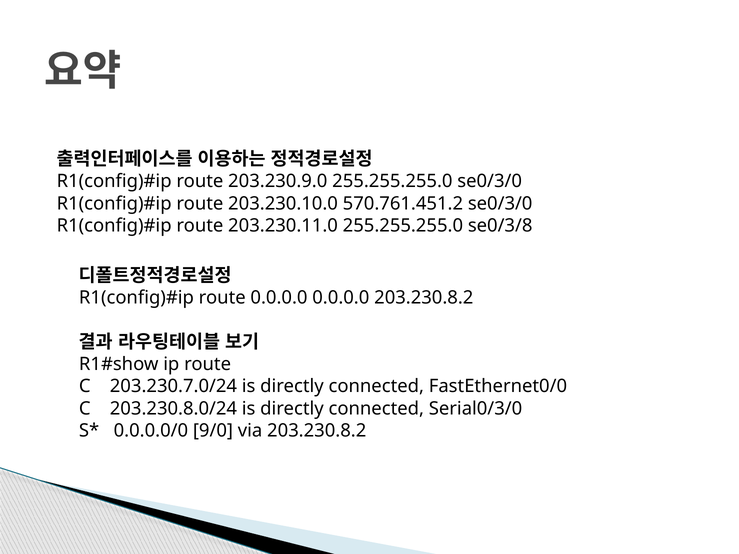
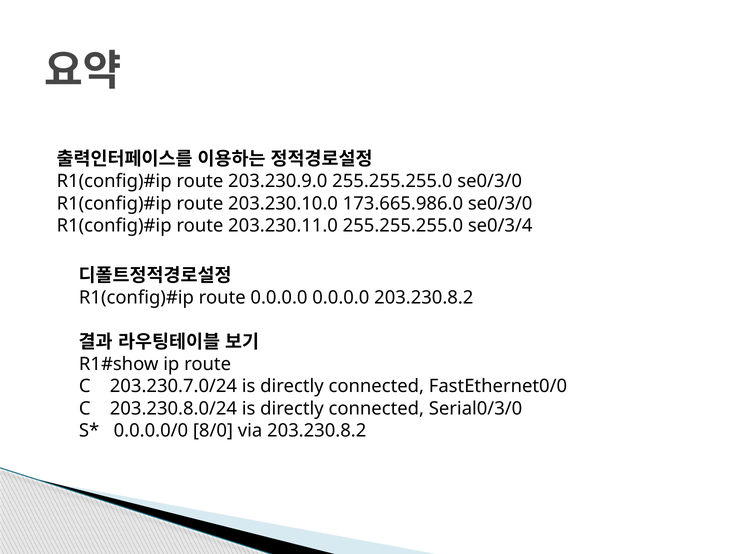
570.761.451.2: 570.761.451.2 -> 173.665.986.0 (403, 204)
se0/3/8: se0/3/8 -> se0/3/4 (500, 226)
9/0: 9/0 -> 8/0 (213, 431)
